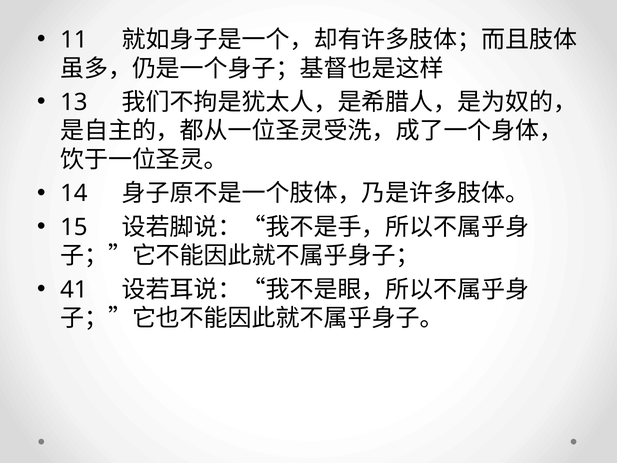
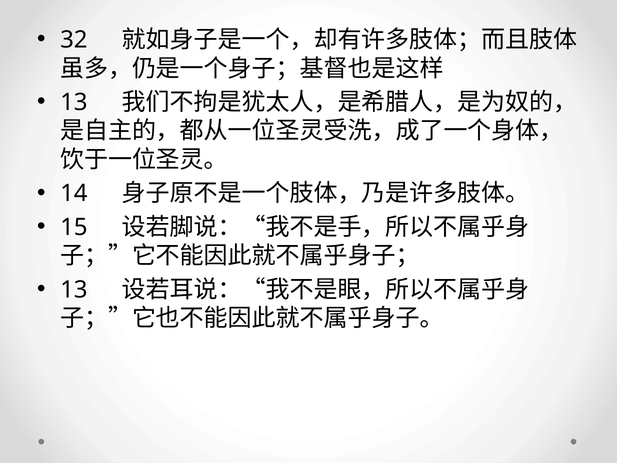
11: 11 -> 32 (74, 40)
41: 41 -> 13 (74, 289)
